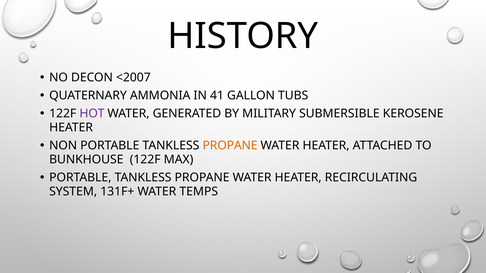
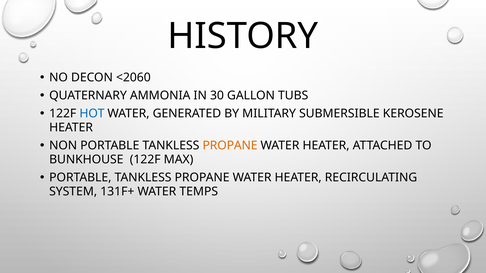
<2007: <2007 -> <2060 (133, 78)
41: 41 -> 30 (217, 96)
HOT colour: purple -> blue (92, 114)
